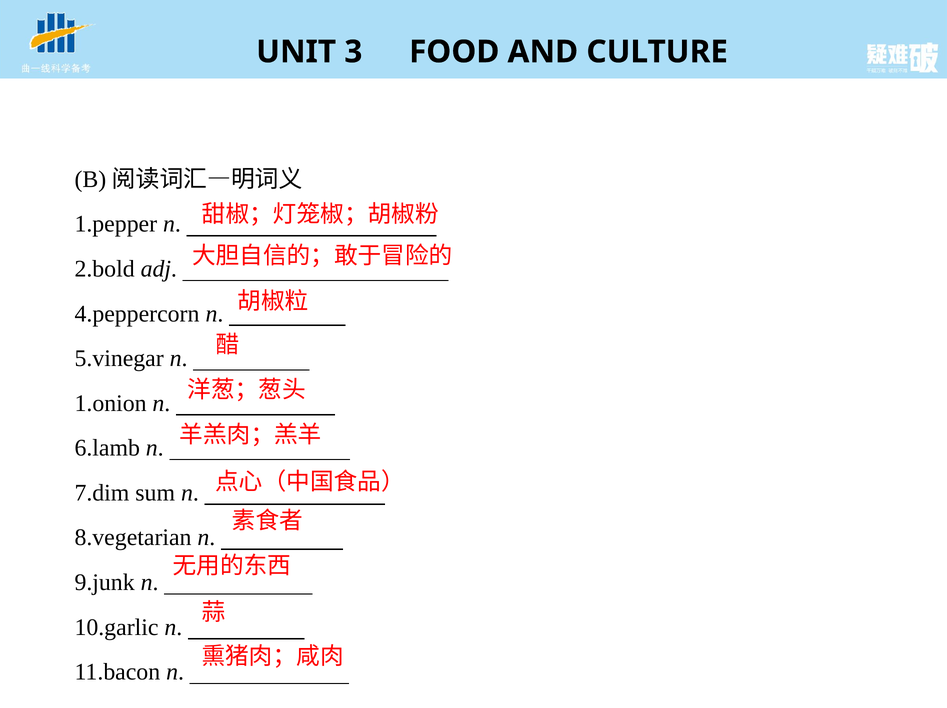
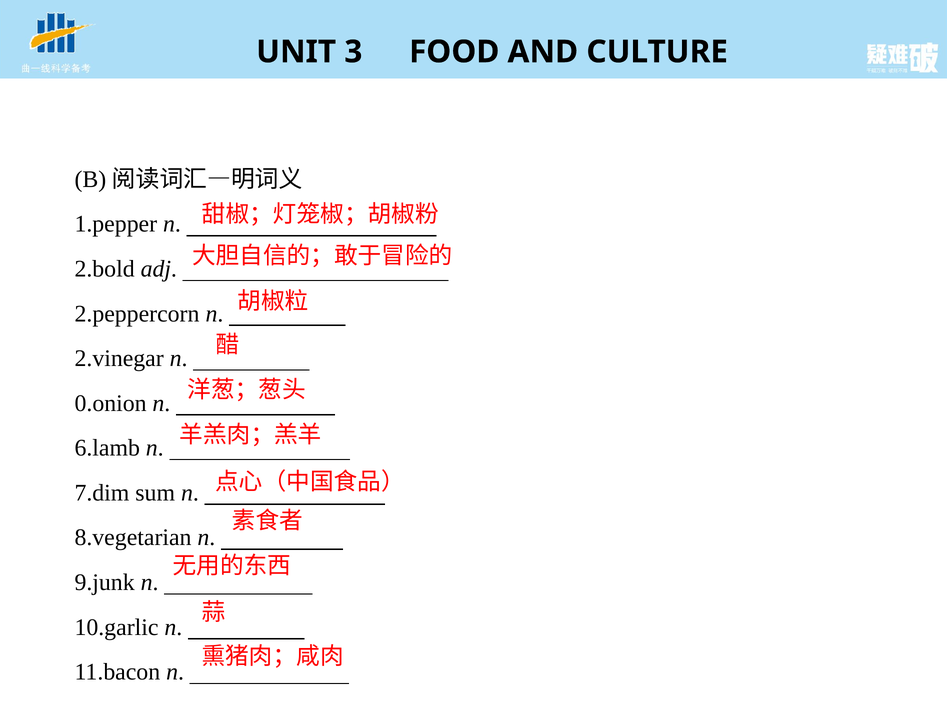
4.peppercorn: 4.peppercorn -> 2.peppercorn (137, 314)
5.vinegar: 5.vinegar -> 2.vinegar (119, 359)
1.onion: 1.onion -> 0.onion (111, 403)
